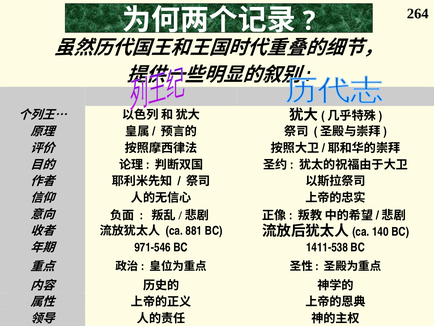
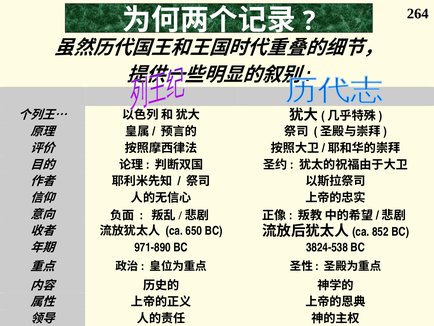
881: 881 -> 650 (194, 231)
140: 140 -> 852 (380, 232)
971-546: 971-546 -> 971-890 (153, 247)
1411-538: 1411-538 -> 3824-538 (327, 247)
